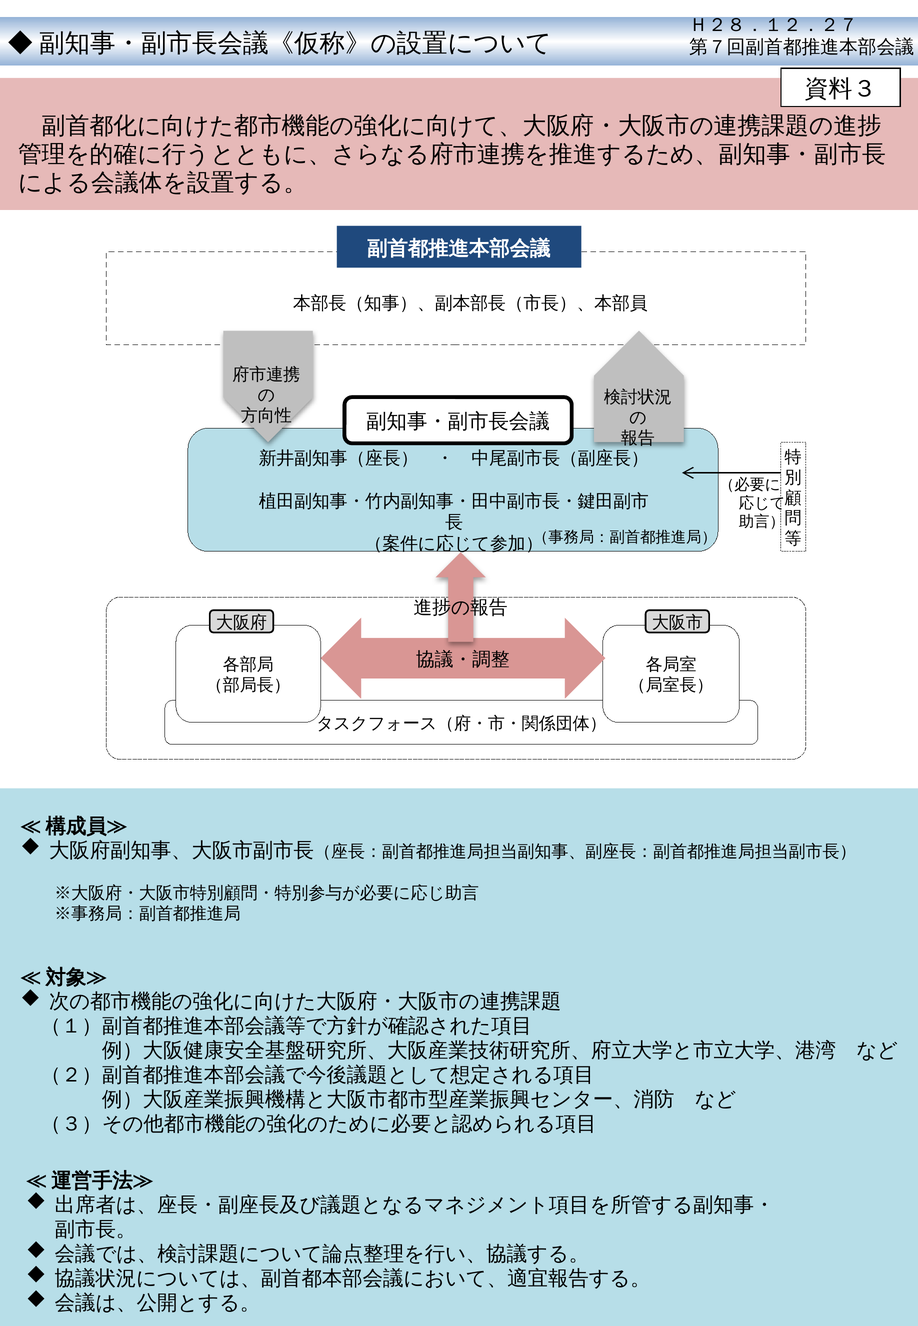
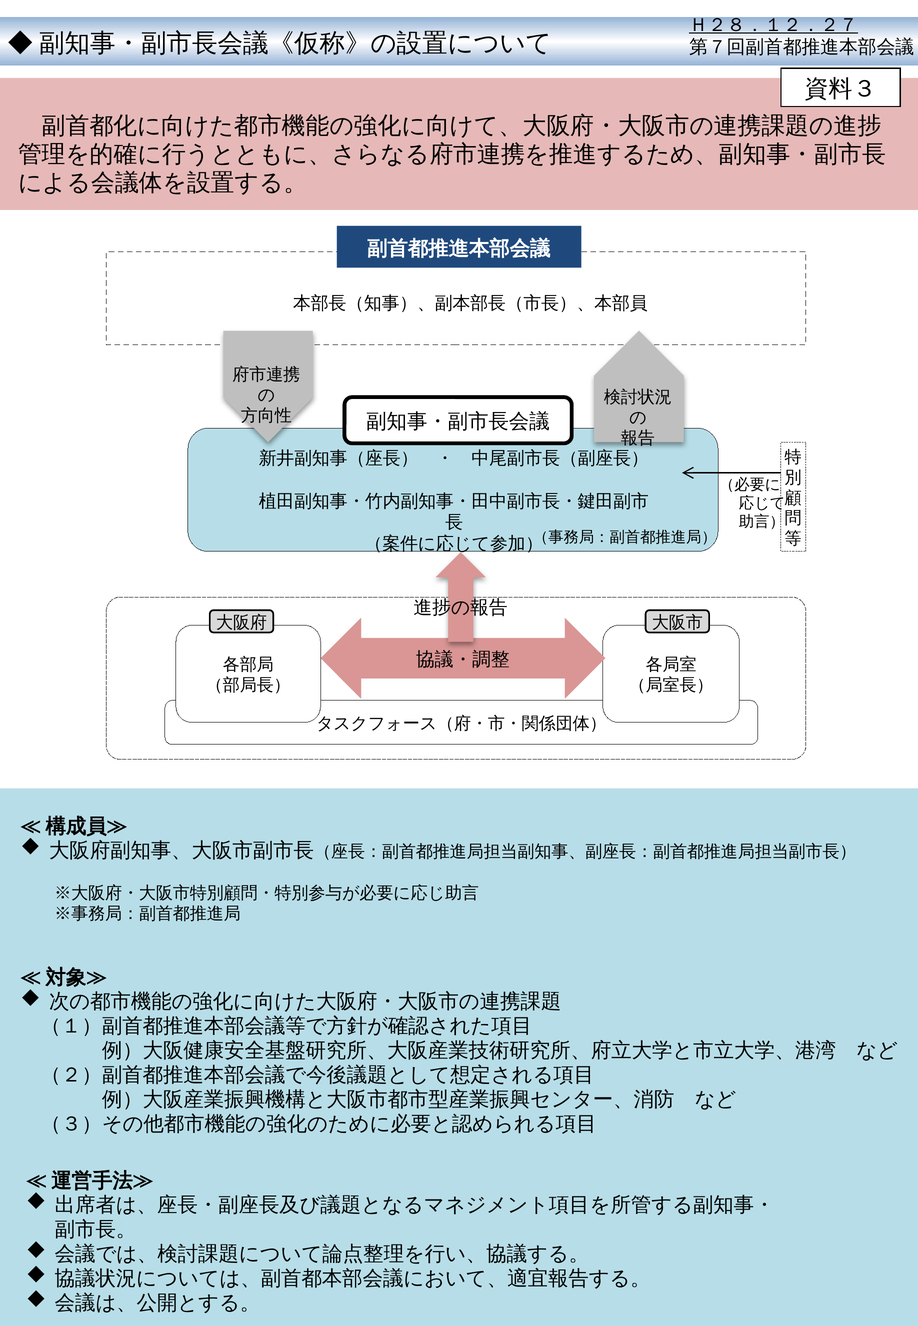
Ｈ２８．１２．２７ underline: none -> present (773, 25)
